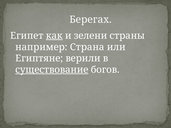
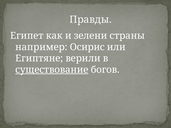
Берегах: Берегах -> Правды (91, 20)
как underline: present -> none (54, 36)
Страна: Страна -> Осирис (87, 47)
